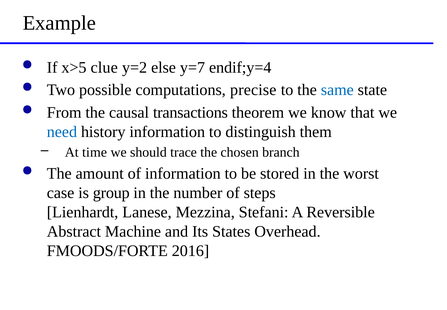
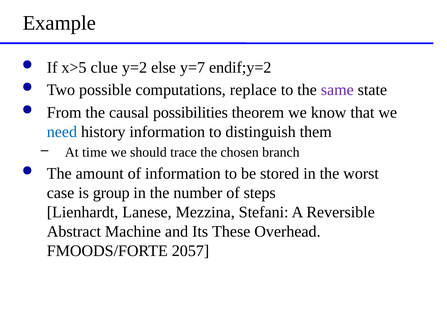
endif;y=4: endif;y=4 -> endif;y=2 (240, 67)
precise: precise -> replace (253, 90)
same colour: blue -> purple (337, 90)
transactions: transactions -> possibilities (190, 112)
States: States -> These (231, 231)
2016: 2016 -> 2057 (191, 250)
